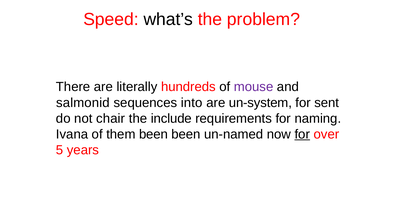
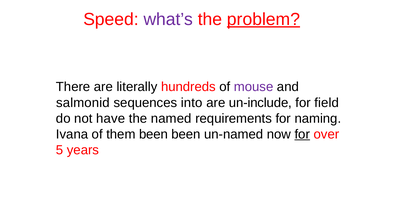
what’s colour: black -> purple (168, 19)
problem underline: none -> present (264, 19)
un-system: un-system -> un-include (260, 103)
sent: sent -> field (327, 103)
chair: chair -> have (111, 118)
include: include -> named (171, 118)
